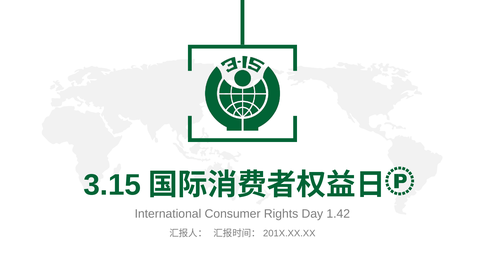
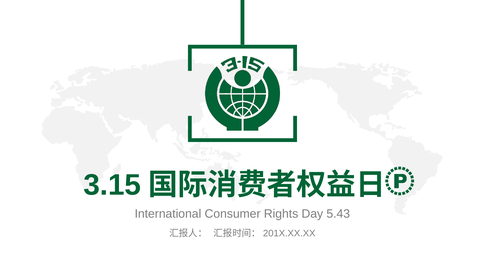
1.42: 1.42 -> 5.43 (338, 214)
